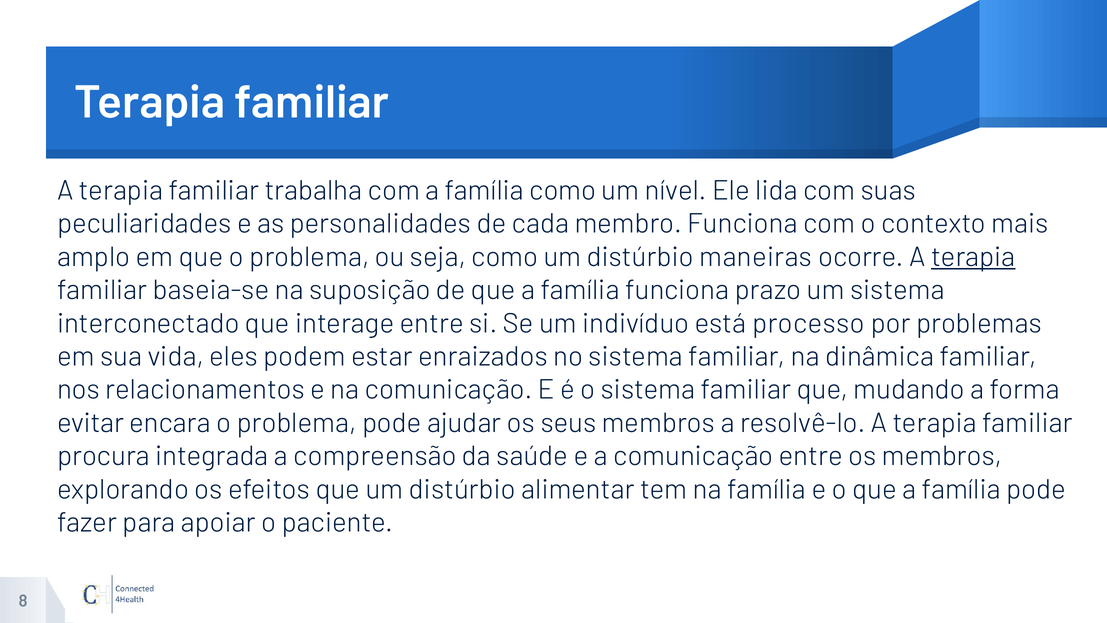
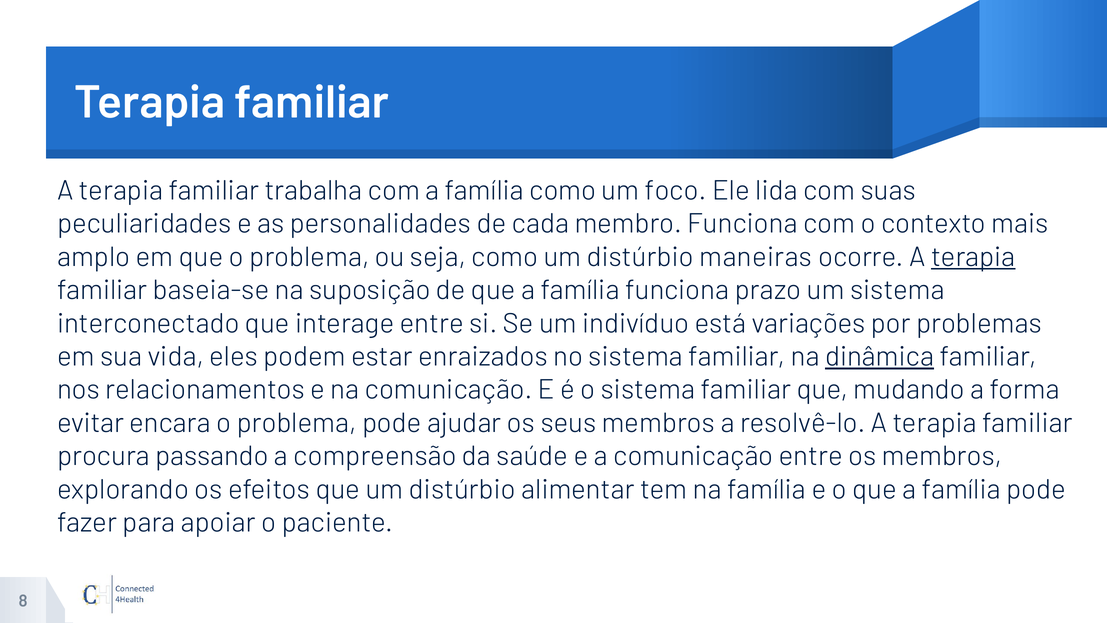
nível: nível -> foco (676, 190)
processo: processo -> variações (809, 323)
dinâmica underline: none -> present (880, 356)
integrada: integrada -> passando (212, 456)
